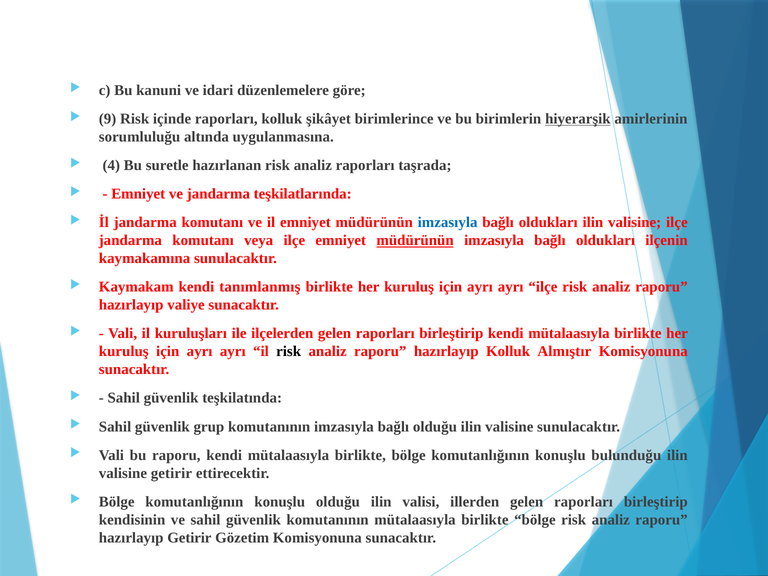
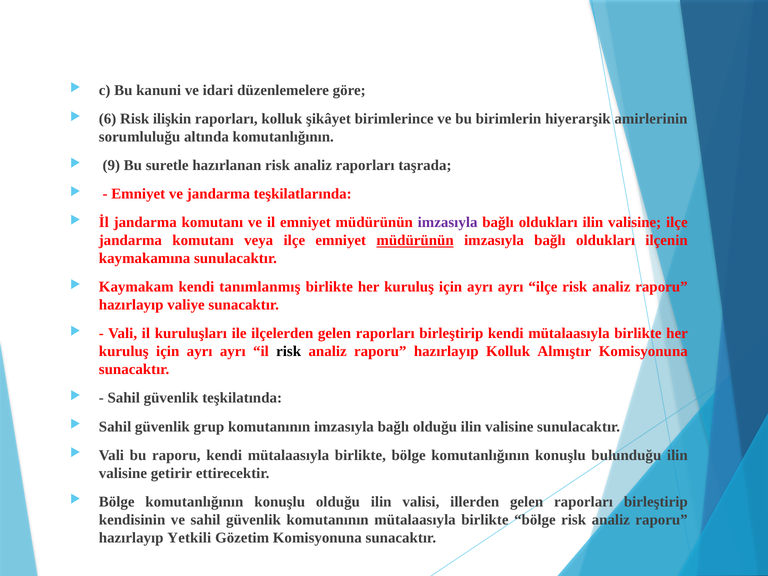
9: 9 -> 6 (108, 119)
içinde: içinde -> ilişkin (172, 119)
hiyerarşik underline: present -> none (578, 119)
altında uygulanmasına: uygulanmasına -> komutanlığının (283, 137)
4: 4 -> 9 (111, 165)
imzasıyla colour: blue -> purple (448, 223)
hazırlayıp Getirir: Getirir -> Yetkili (189, 538)
